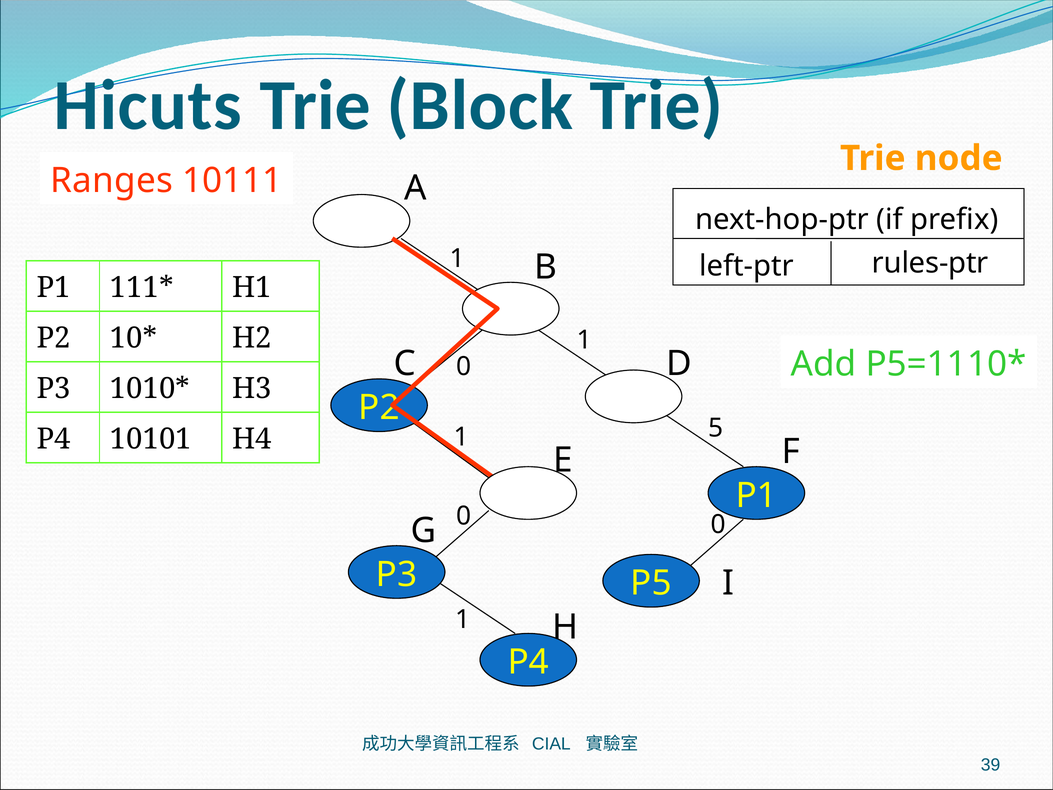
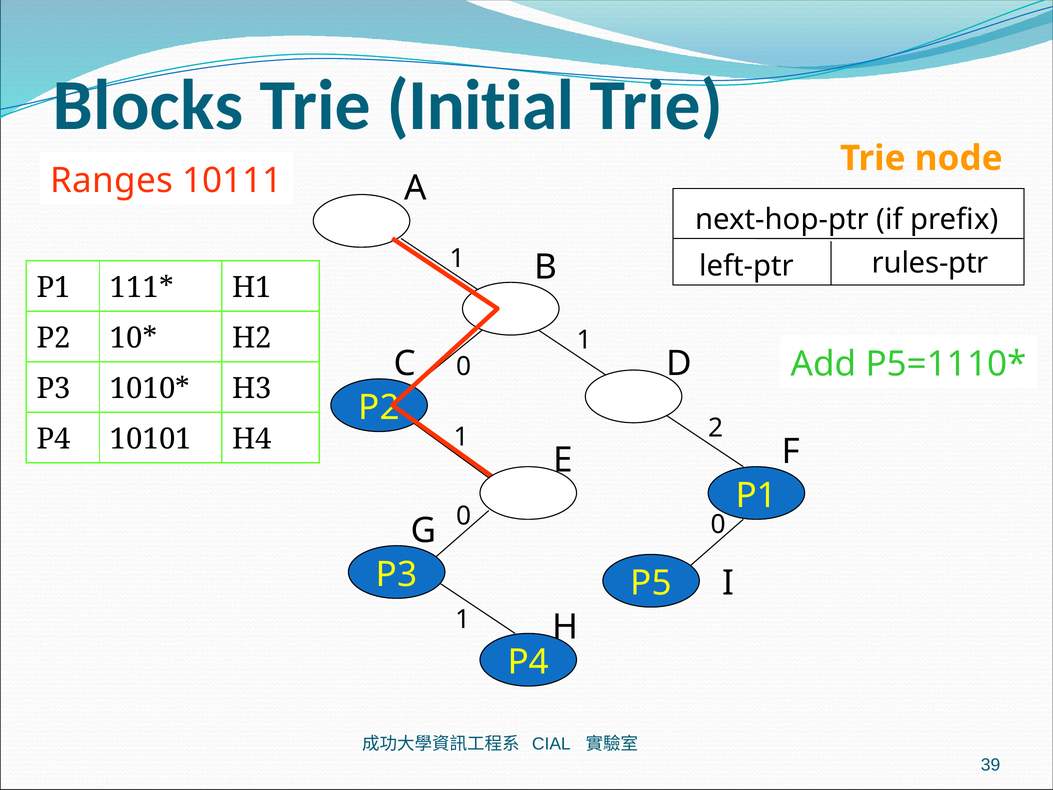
Hicuts: Hicuts -> Blocks (148, 105)
Block: Block -> Initial (481, 105)
5: 5 -> 2 (716, 428)
